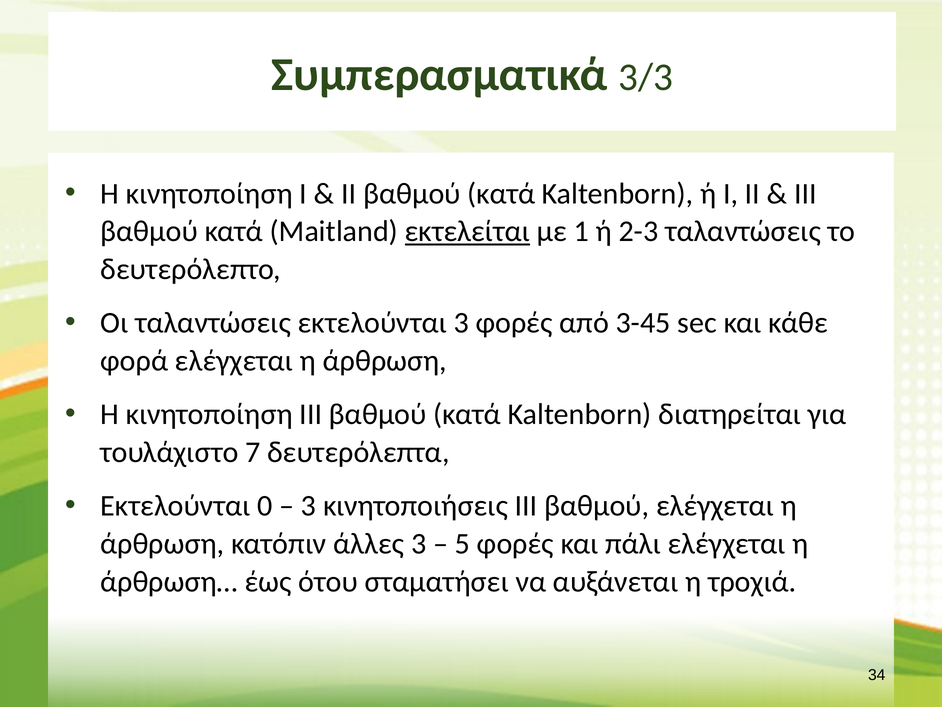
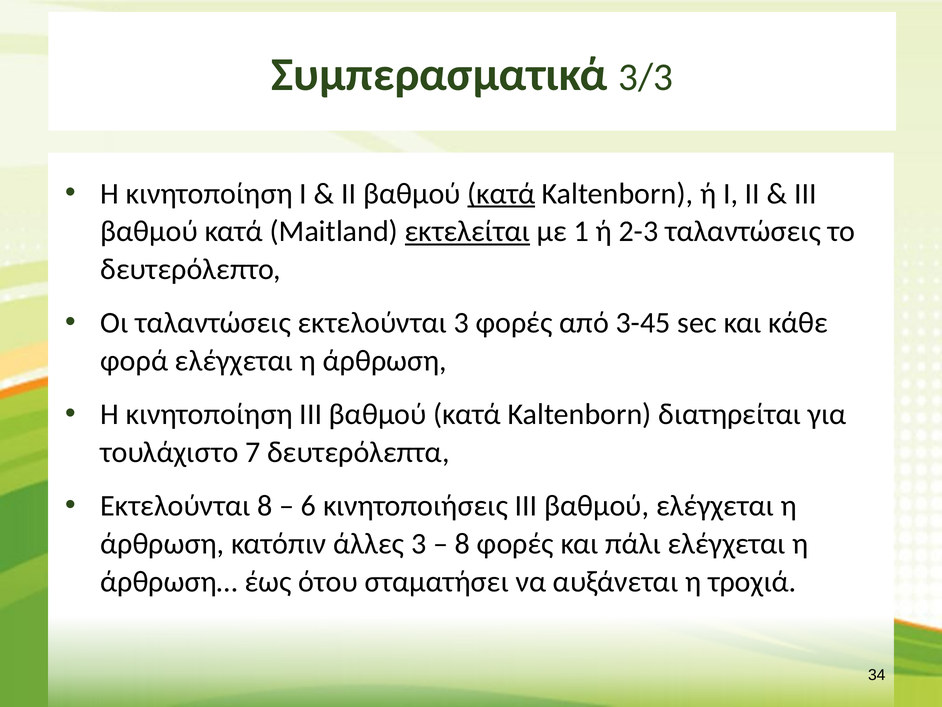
κατά underline: none -> present (501, 193)
Εκτελούνται 0: 0 -> 8 (265, 506)
3: 3 -> 6 (309, 506)
5: 5 -> 8 (463, 543)
